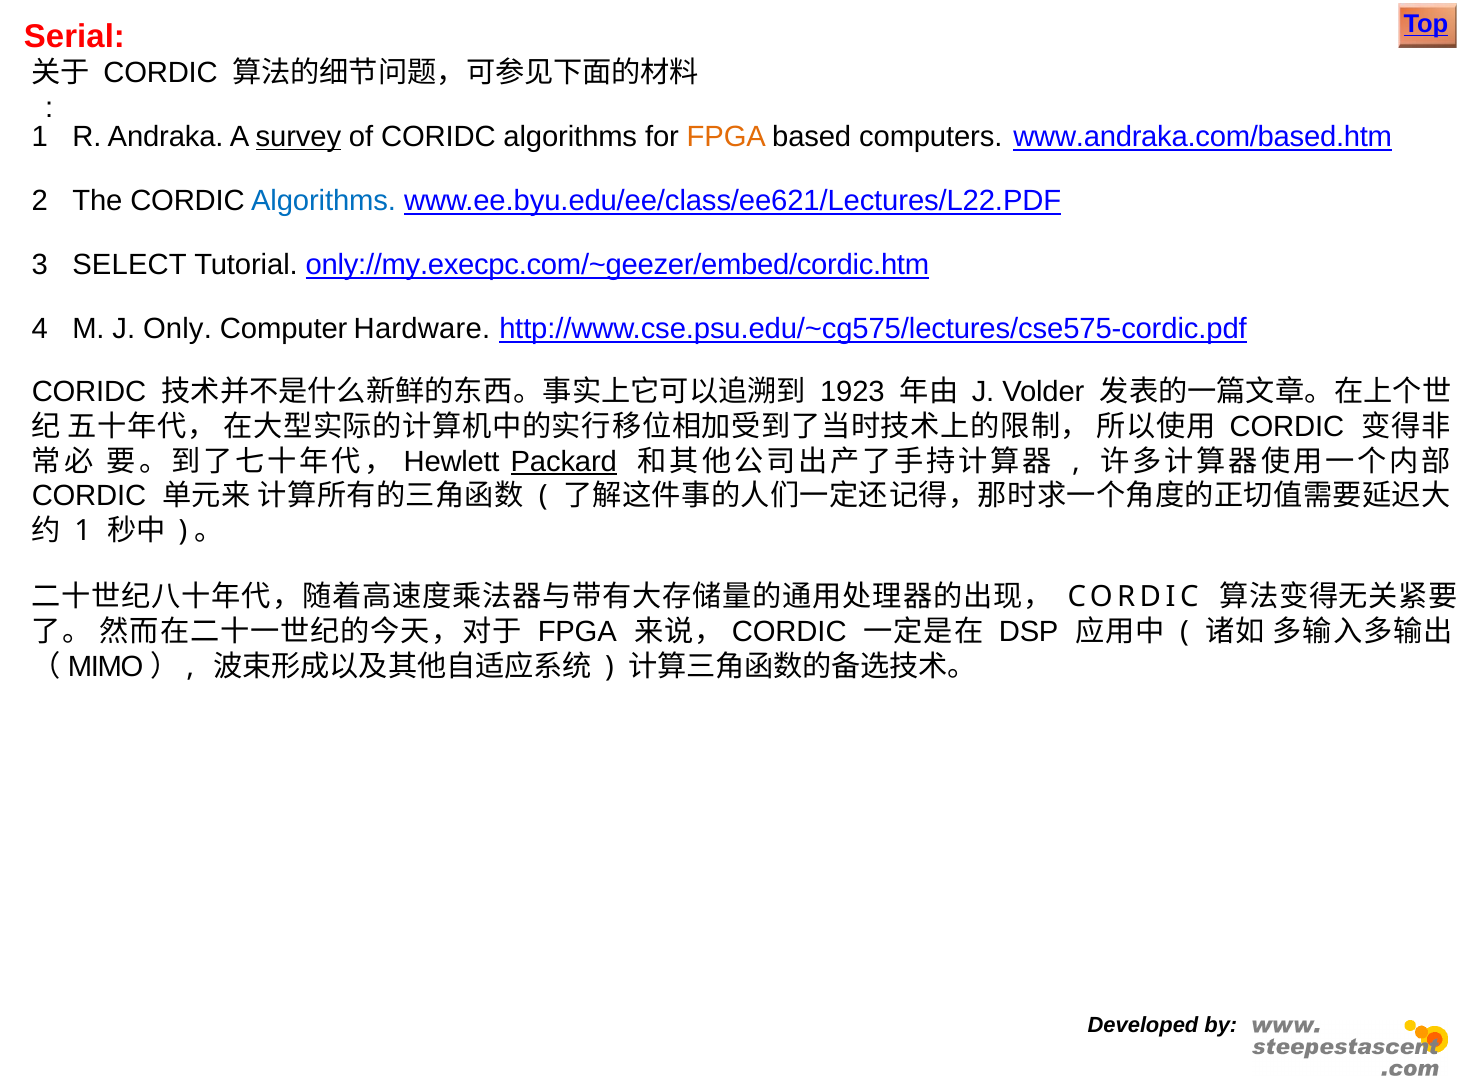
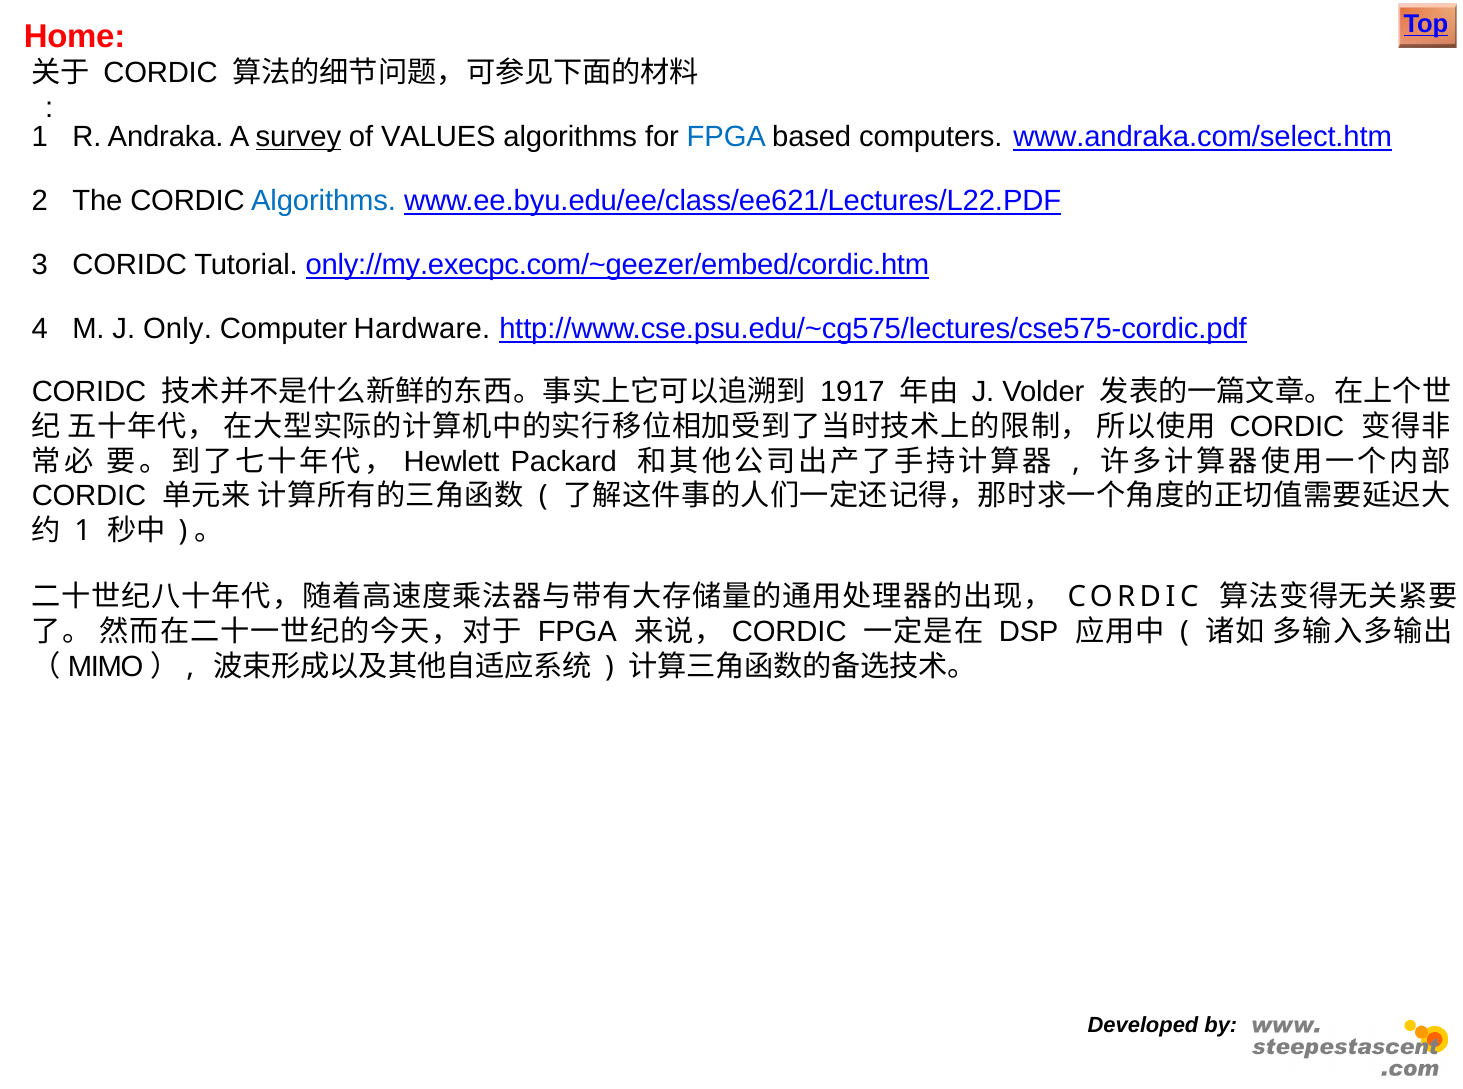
Serial: Serial -> Home (75, 36)
of CORIDC: CORIDC -> VALUES (438, 137)
FPGA colour: orange -> blue (726, 137)
www.andraka.com/based.htm: www.andraka.com/based.htm -> www.andraka.com/select.htm (1203, 137)
SELECT: SELECT -> CORIDC (130, 265)
1923: 1923 -> 1917 (852, 392)
Packard underline: present -> none (564, 461)
